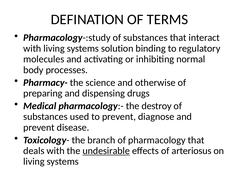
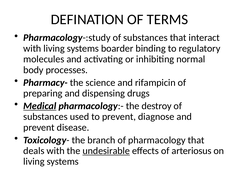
solution: solution -> boarder (117, 48)
otherwise: otherwise -> rifampicin (155, 83)
Medical underline: none -> present (40, 106)
